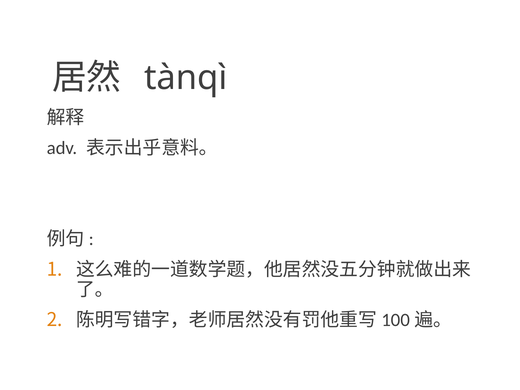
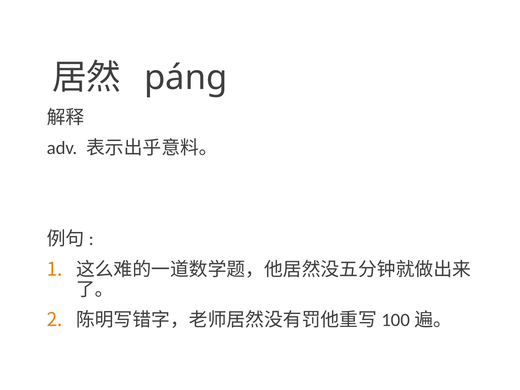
tànqì: tànqì -> páng (186, 78)
